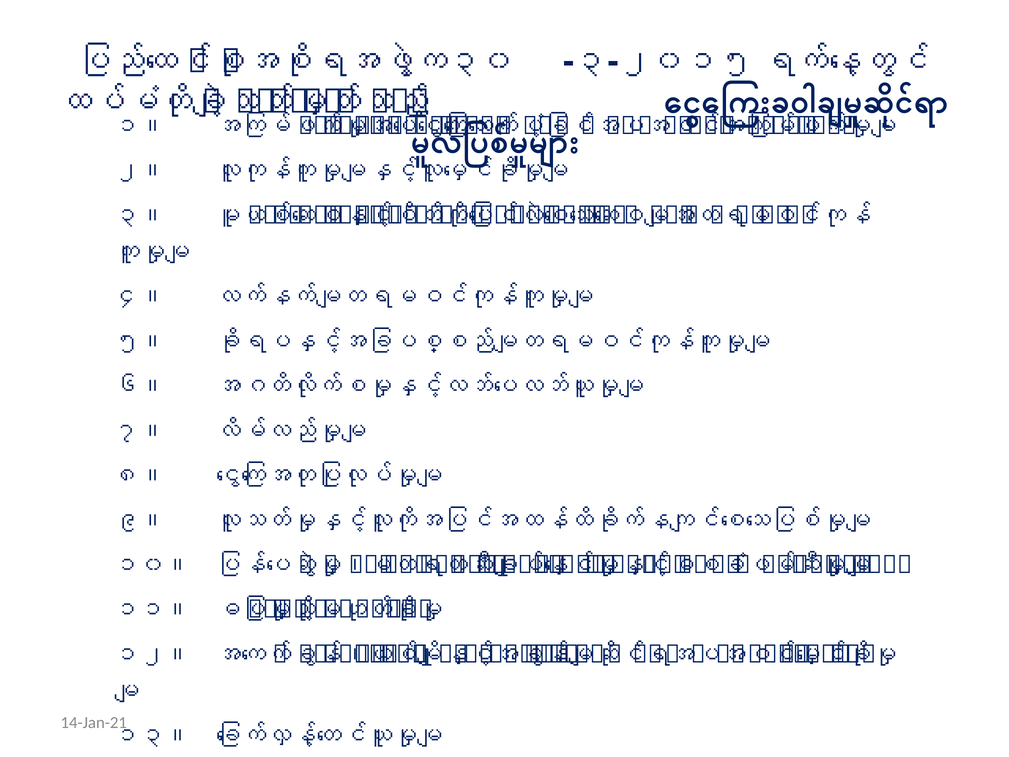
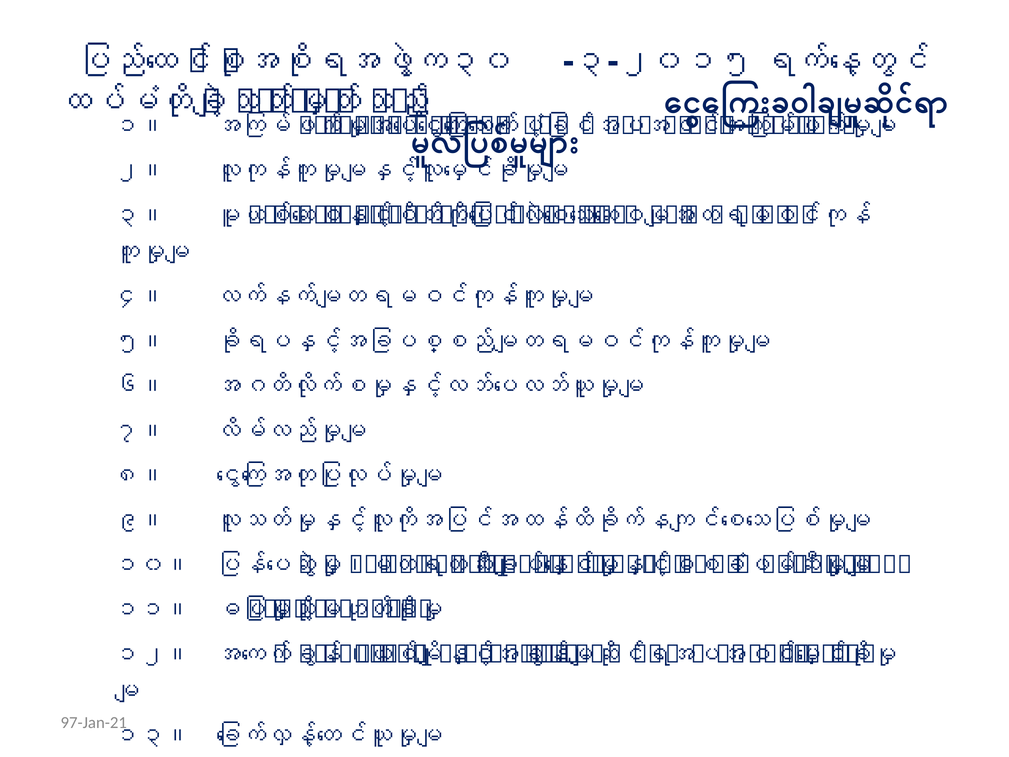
14-Jan-21: 14-Jan-21 -> 97-Jan-21 (94, 723)
